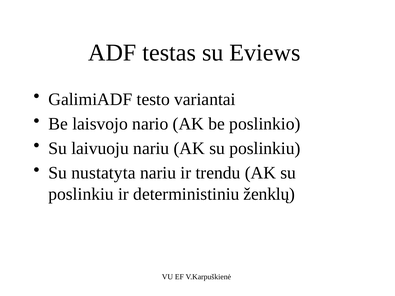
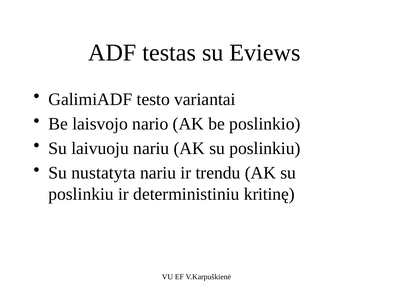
ženklų: ženklų -> kritinę (269, 194)
